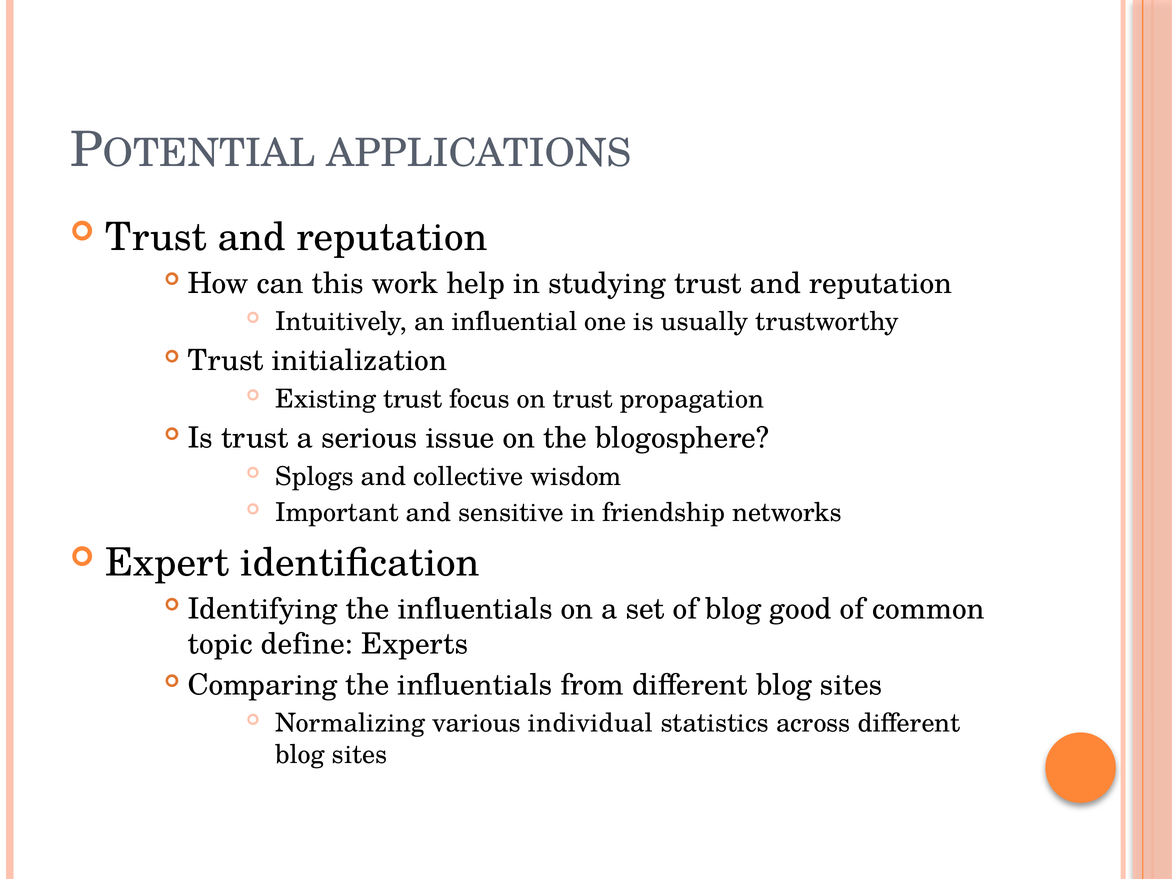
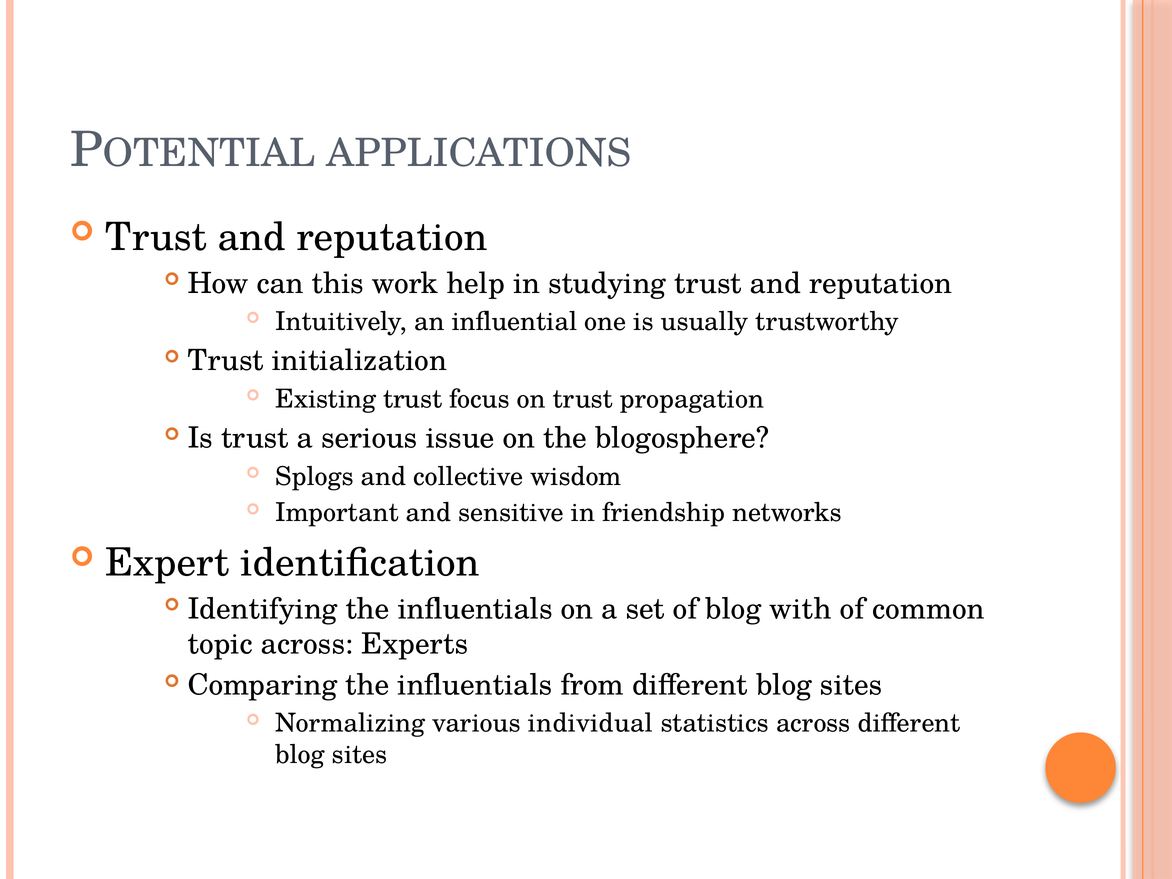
good: good -> with (800, 609)
topic define: define -> across (307, 644)
